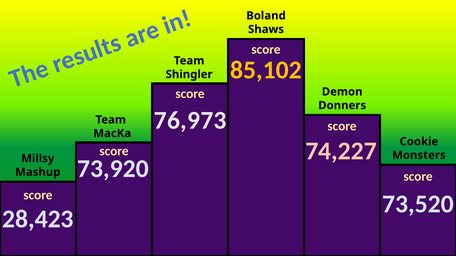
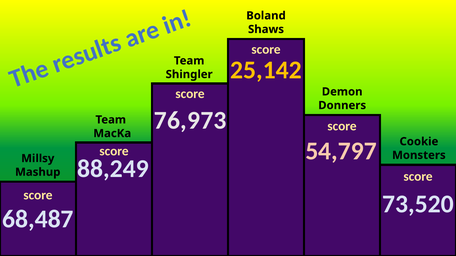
85,102: 85,102 -> 25,142 (266, 70)
74,227: 74,227 -> 54,797 (341, 151)
73,920: 73,920 -> 88,249 (113, 169)
28,423: 28,423 -> 68,487 (38, 220)
